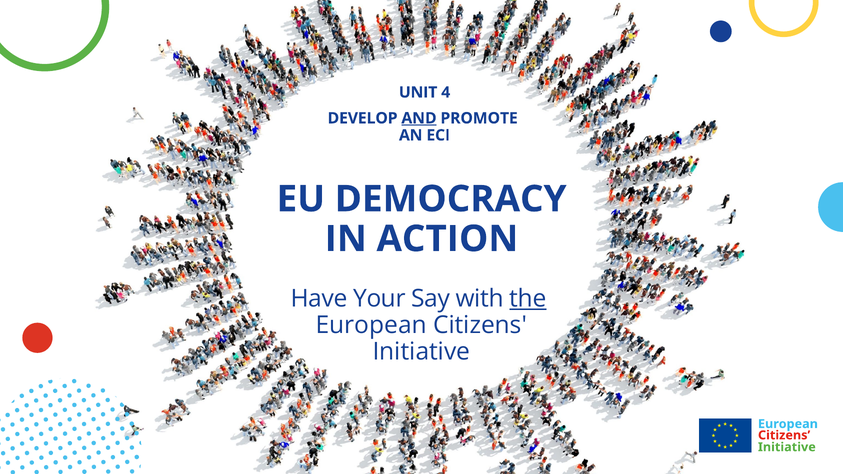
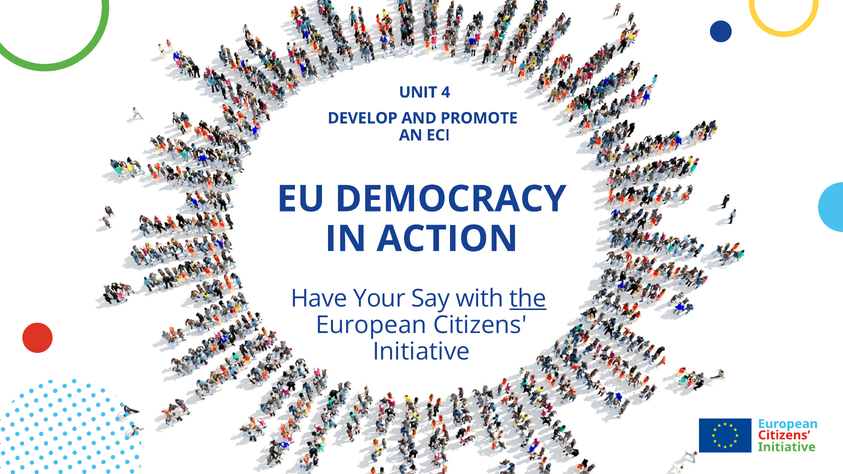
AND underline: present -> none (419, 118)
